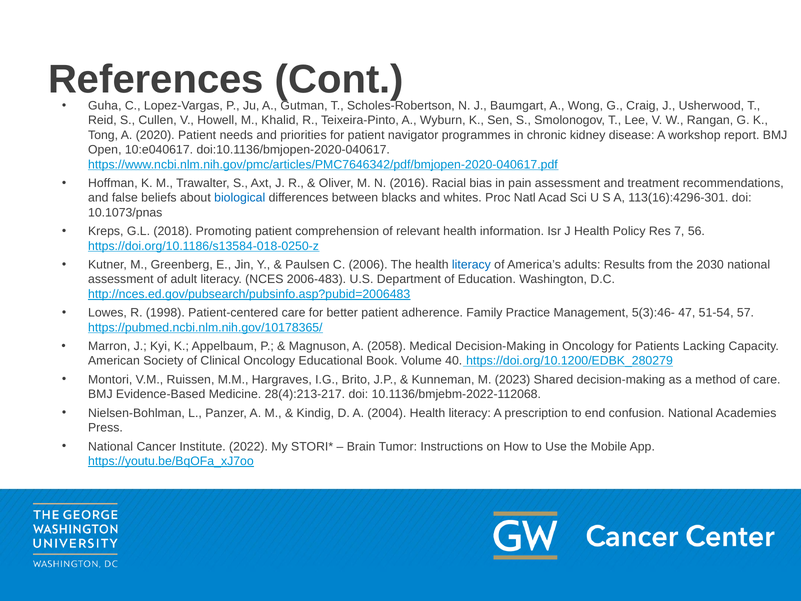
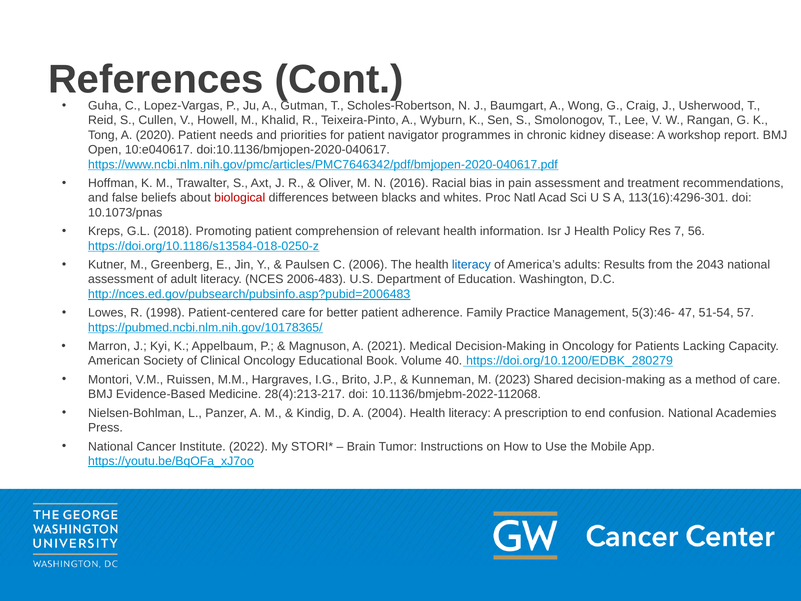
biological colour: blue -> red (240, 198)
2030: 2030 -> 2043 (710, 265)
2058: 2058 -> 2021 (387, 346)
